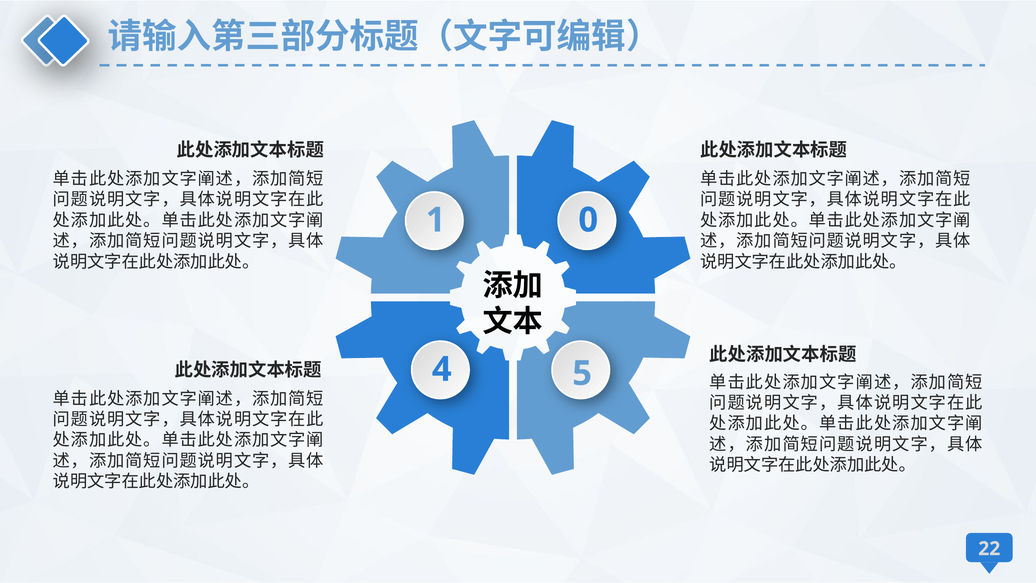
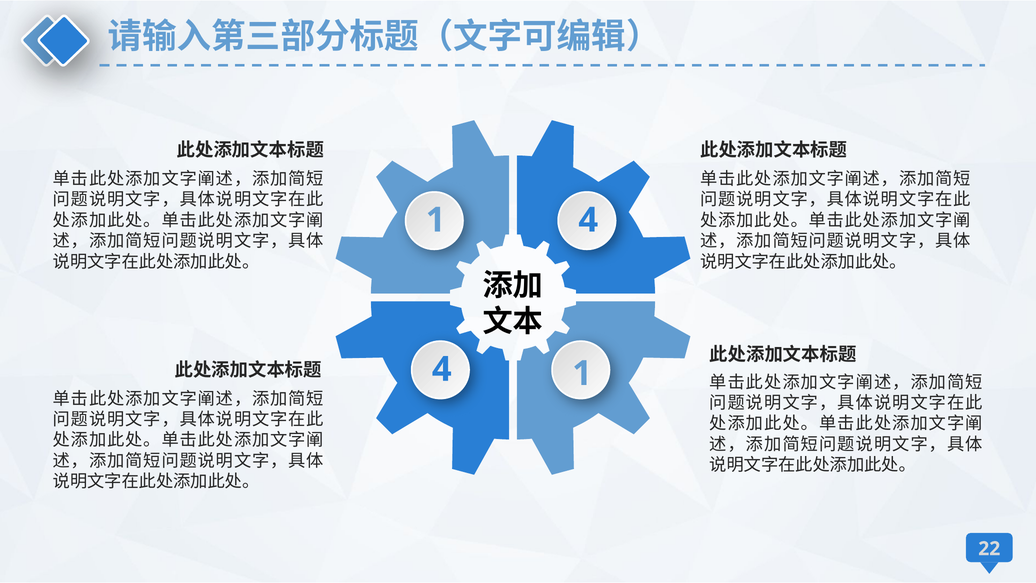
1 0: 0 -> 4 (588, 220)
4 5: 5 -> 1 (582, 373)
